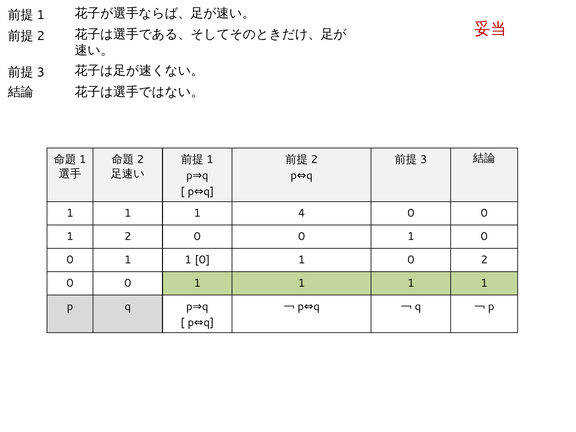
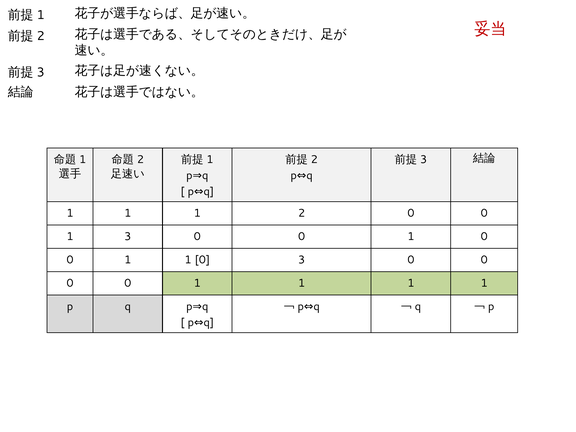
1 4: 4 -> 2 (302, 213)
1 2: 2 -> 3 (128, 236)
1 0 1: 1 -> 3 (302, 260)
2: 2 -> 0 (484, 260)
